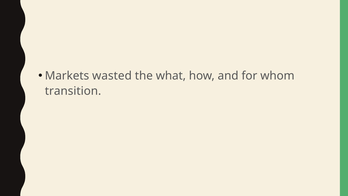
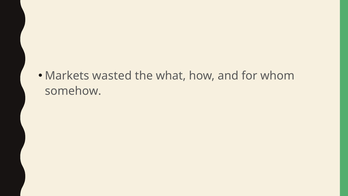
transition: transition -> somehow (73, 91)
